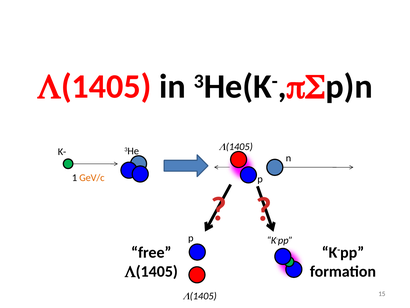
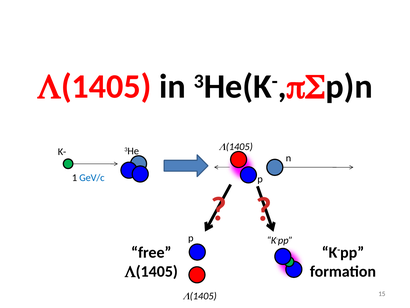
GeV/c colour: orange -> blue (92, 177)
